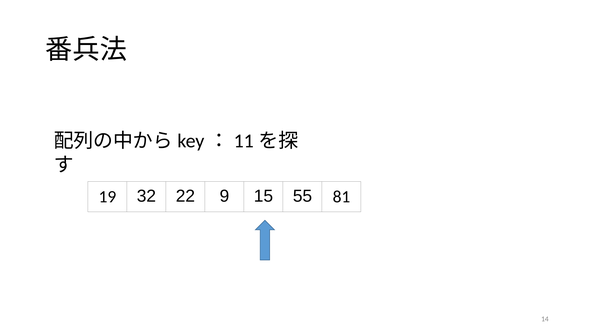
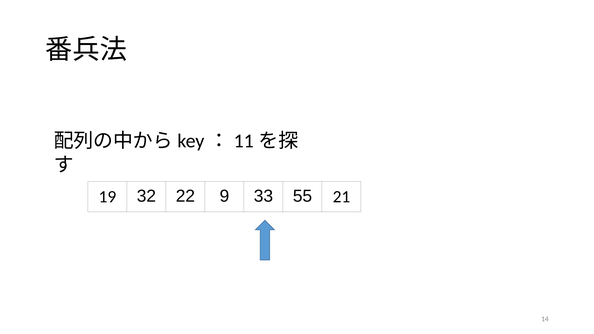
15: 15 -> 33 (263, 196)
81: 81 -> 21 (341, 197)
